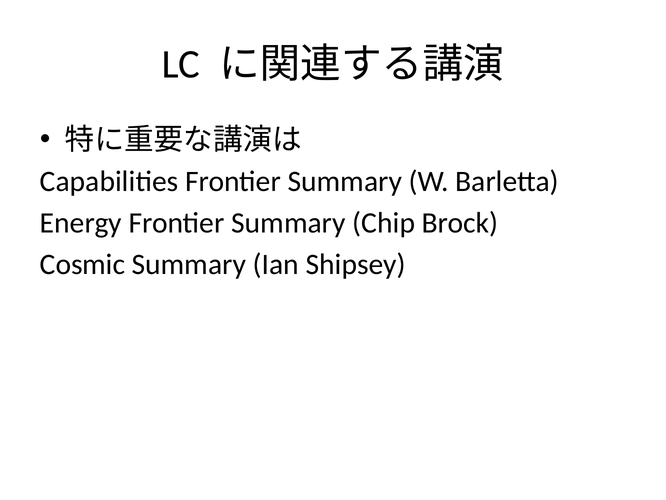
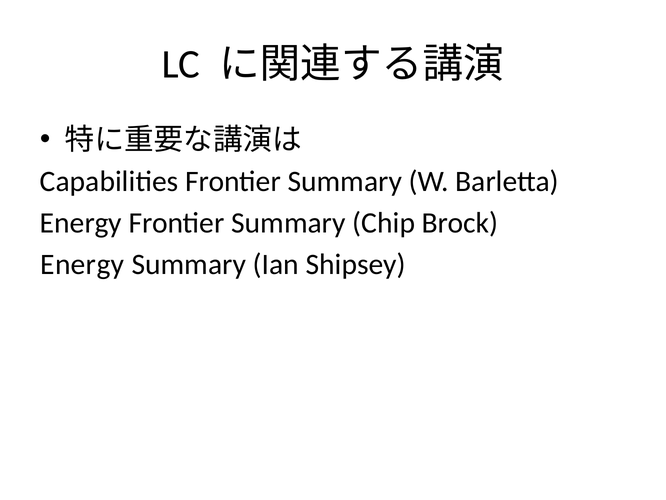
Cosmic: Cosmic -> Energy (82, 264)
